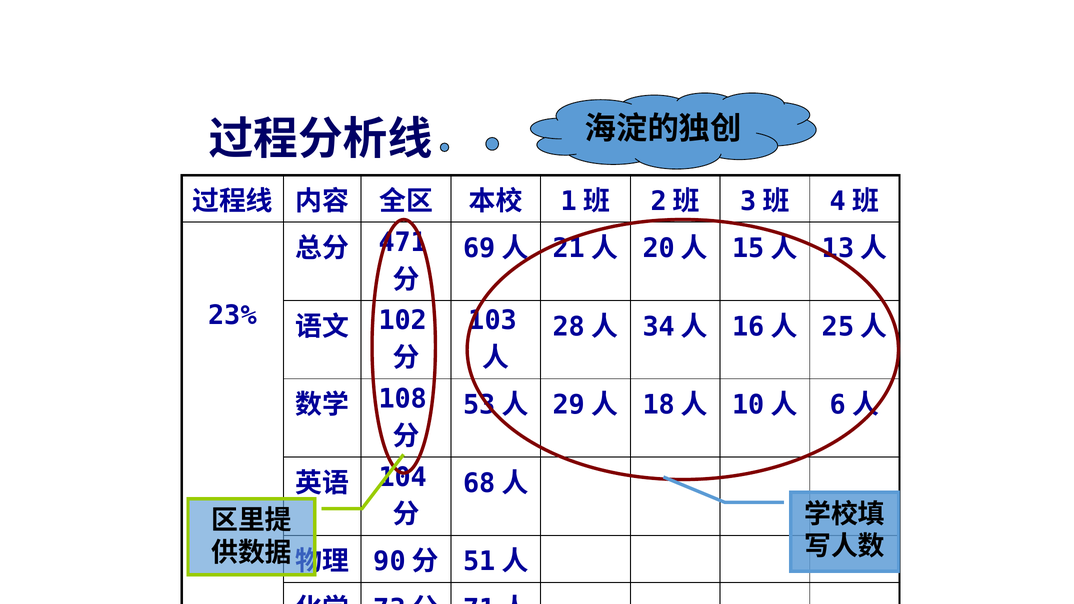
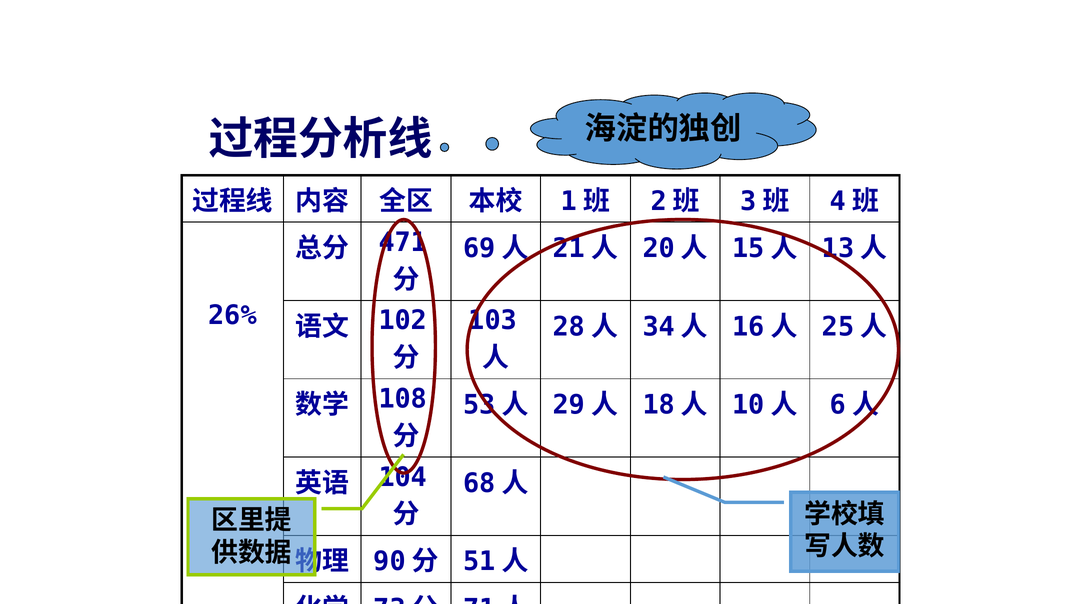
23%: 23% -> 26% (233, 316)
